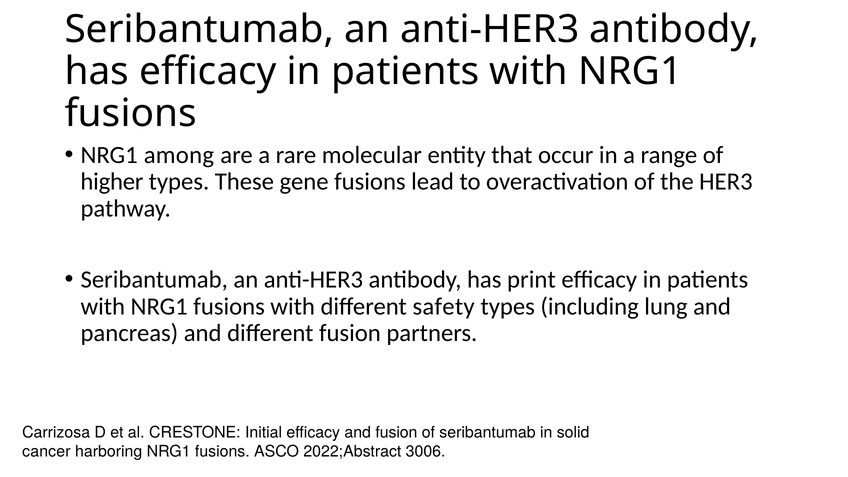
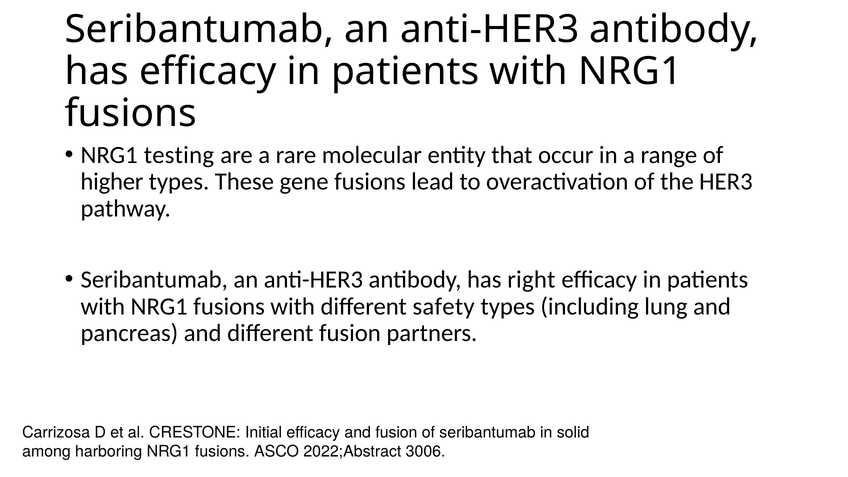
among: among -> testing (179, 155)
print: print -> right (531, 280)
cancer: cancer -> among (46, 452)
